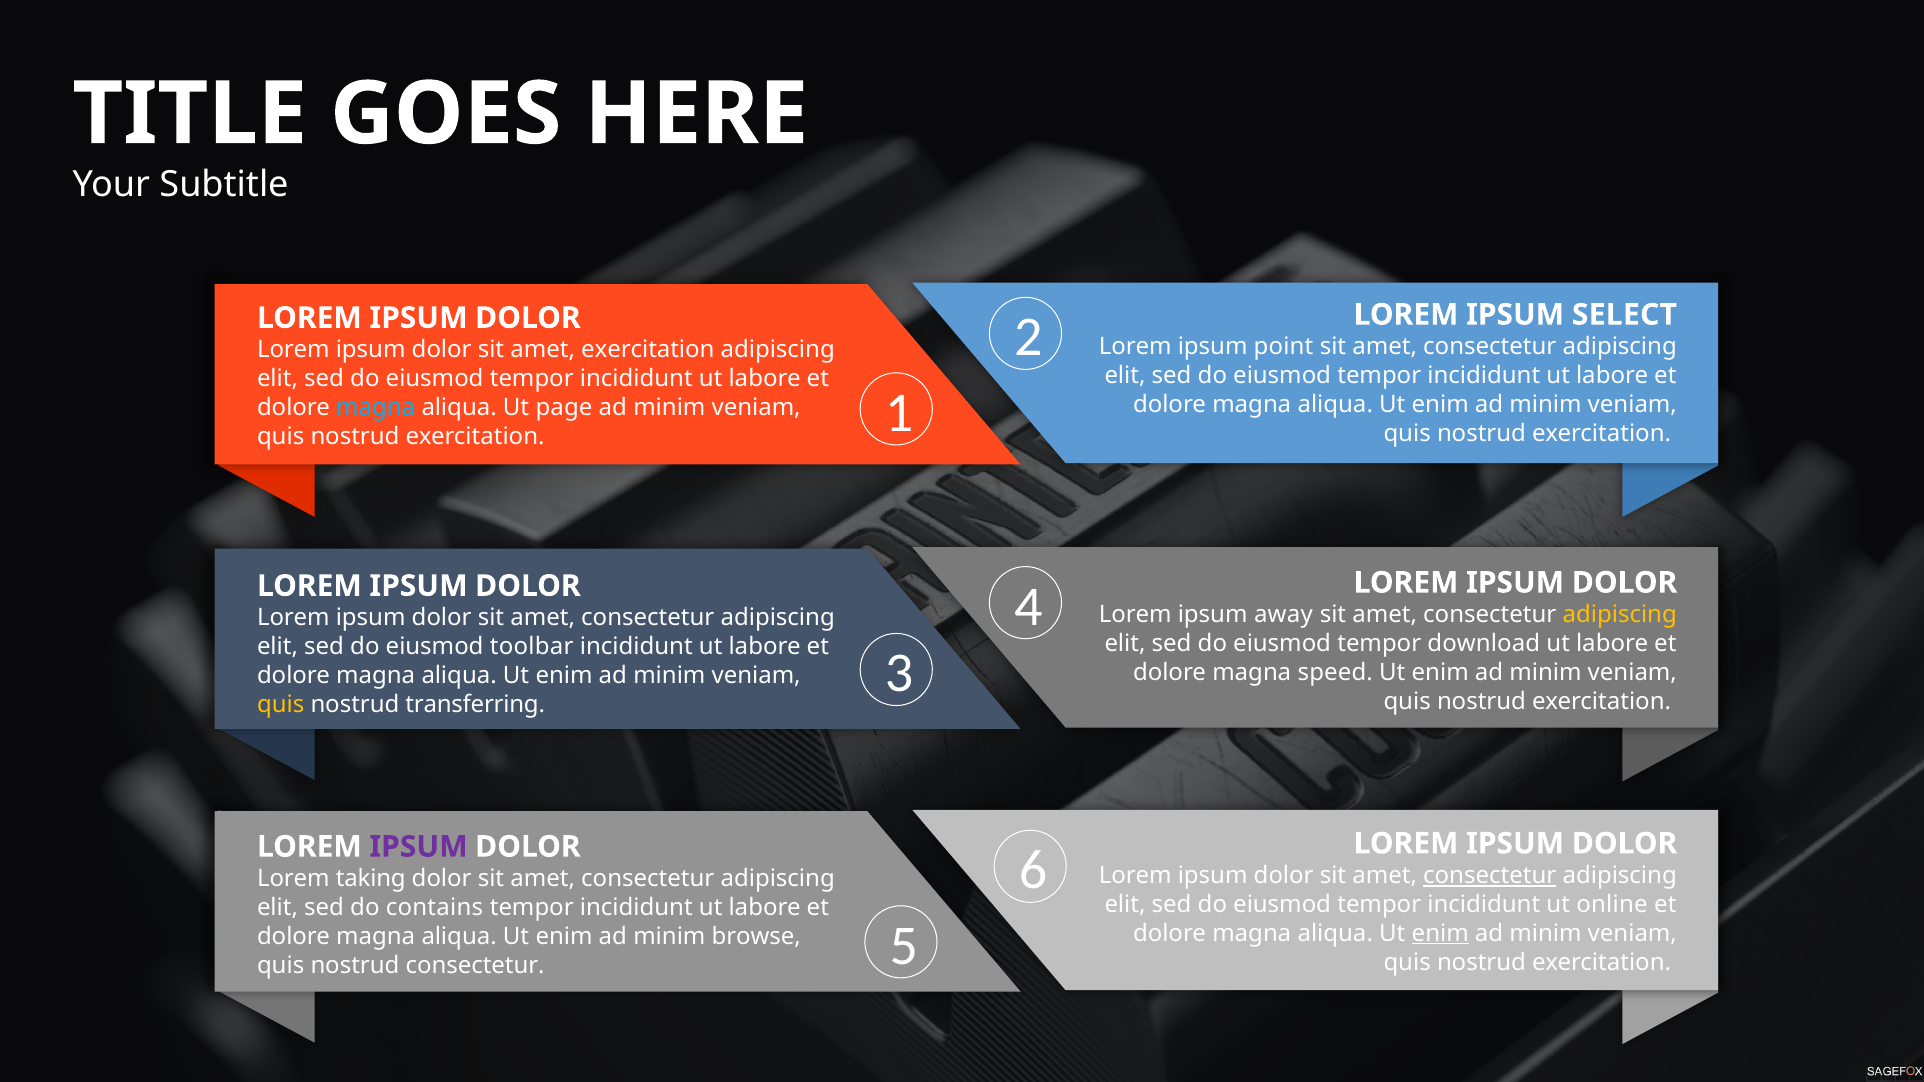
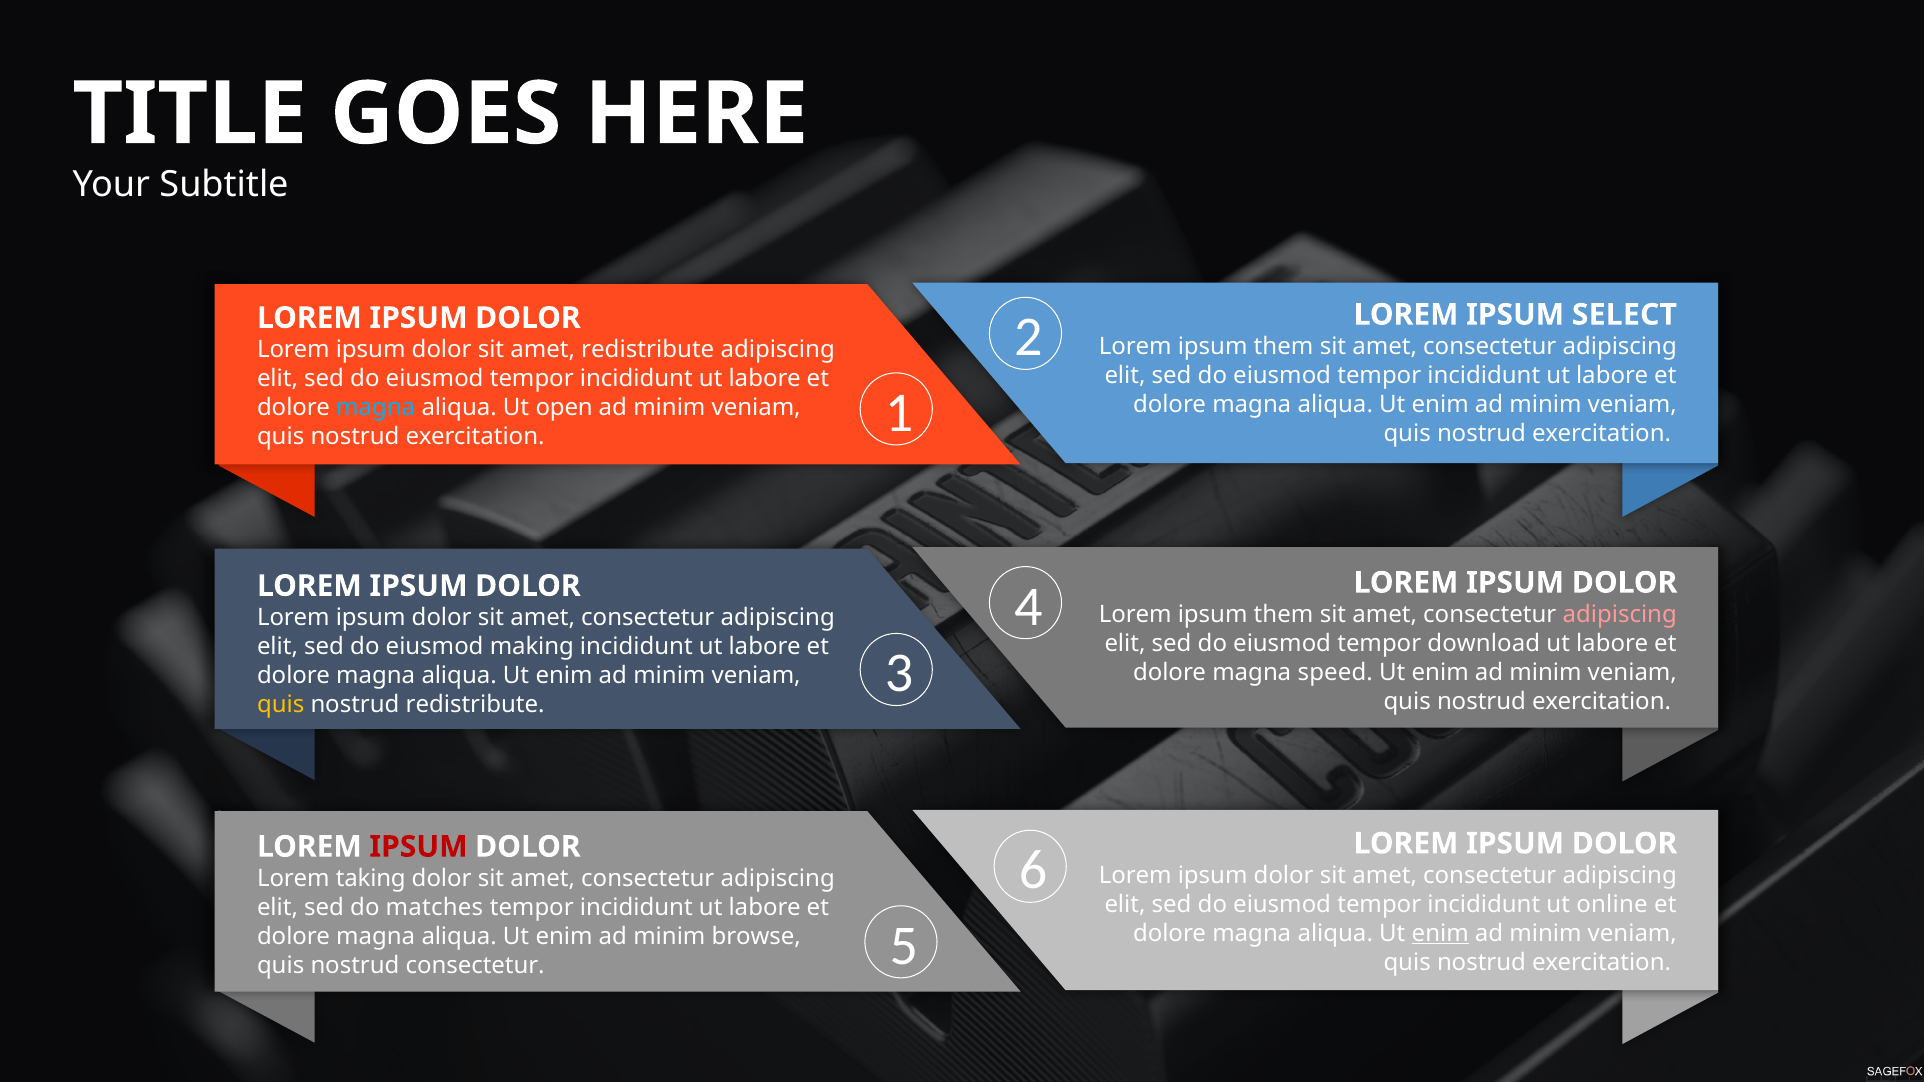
point: point -> them (1284, 347)
amet exercitation: exercitation -> redistribute (648, 350)
page: page -> open (564, 408)
away: away -> them (1284, 615)
adipiscing colour: yellow -> pink (1620, 615)
toolbar: toolbar -> making (532, 647)
nostrud transferring: transferring -> redistribute (475, 705)
IPSUM colour: purple -> red (418, 847)
consectetur underline: present -> none (1490, 876)
contains: contains -> matches (434, 908)
